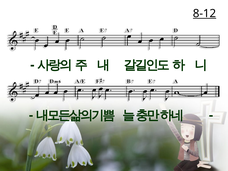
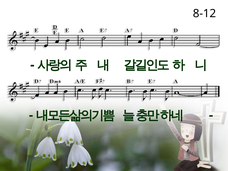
8-12 underline: present -> none (205, 13)
